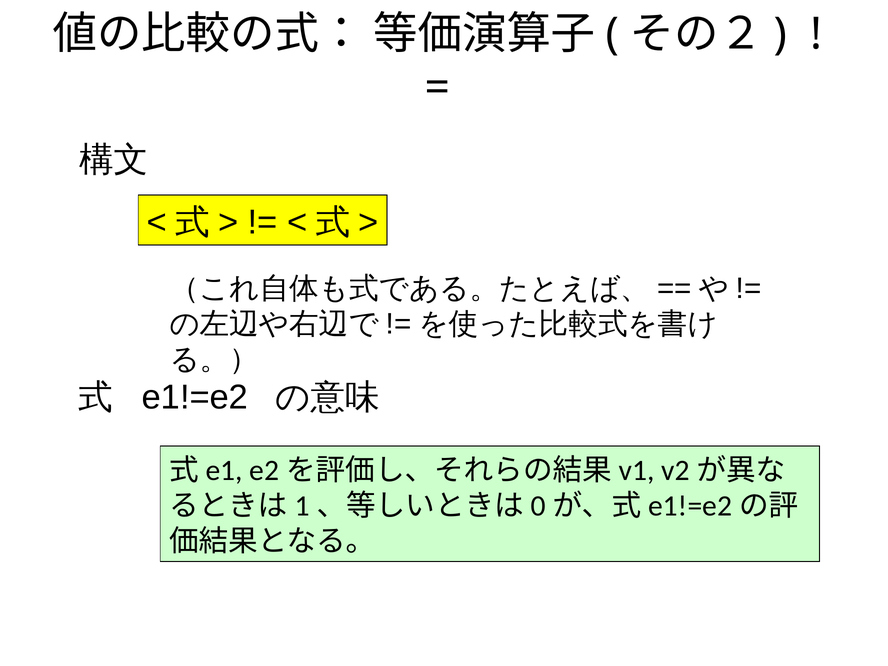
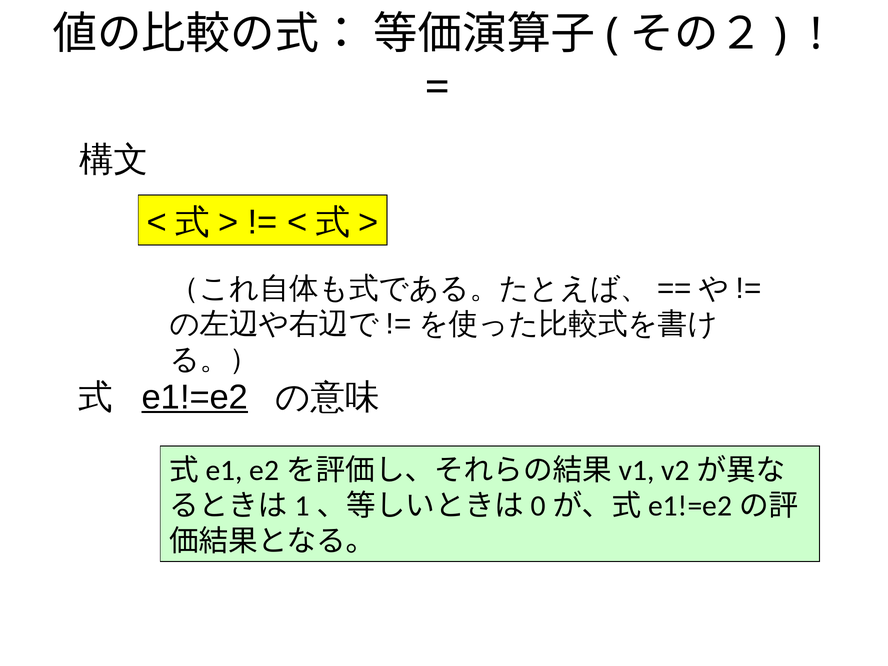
e1!=e2 underline: none -> present (195, 397)
